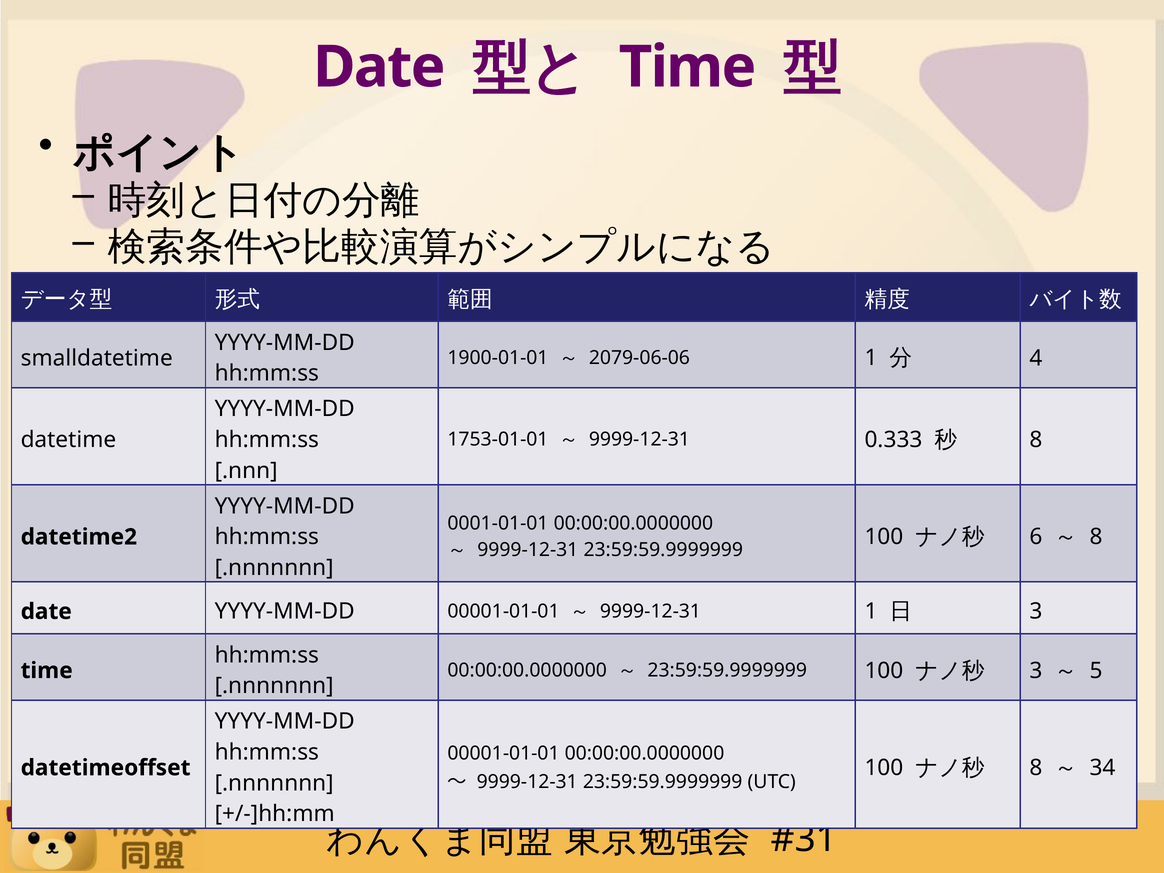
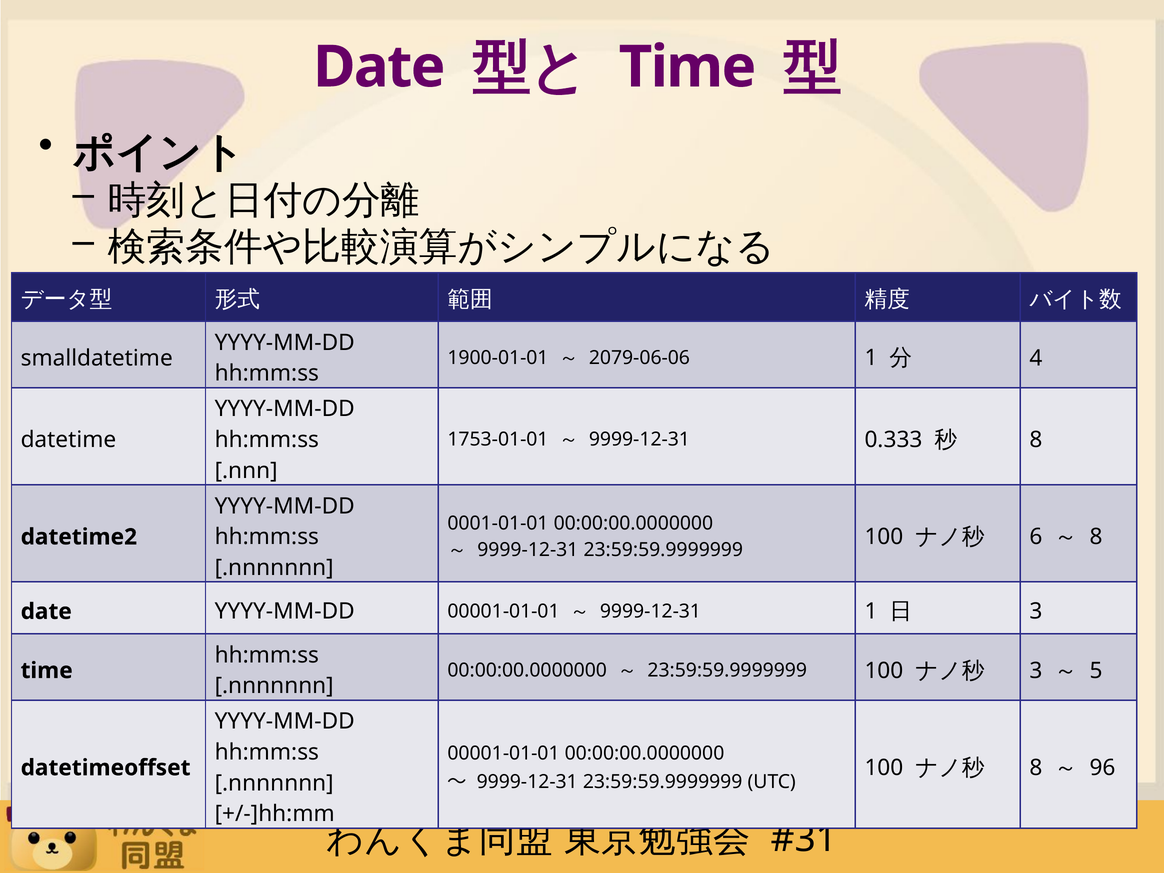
34: 34 -> 96 (1102, 768)
